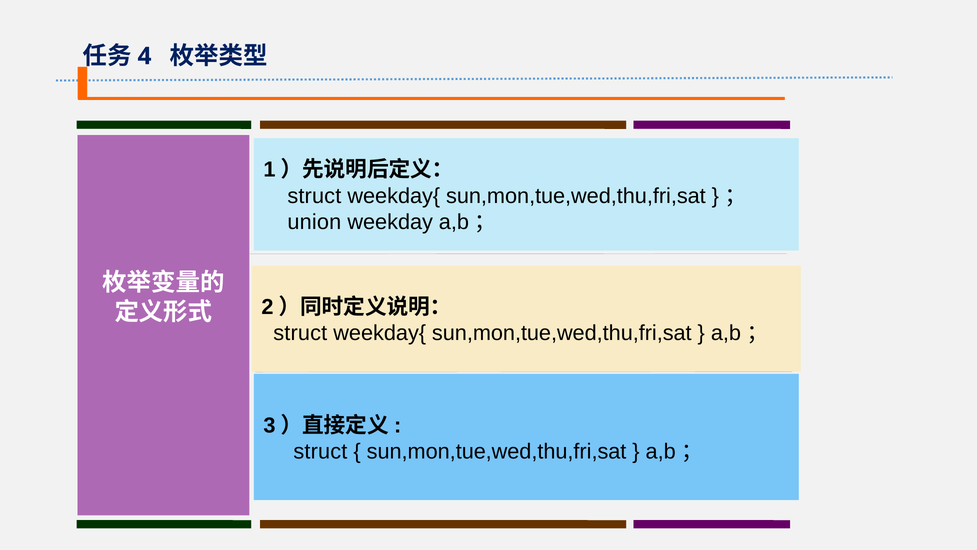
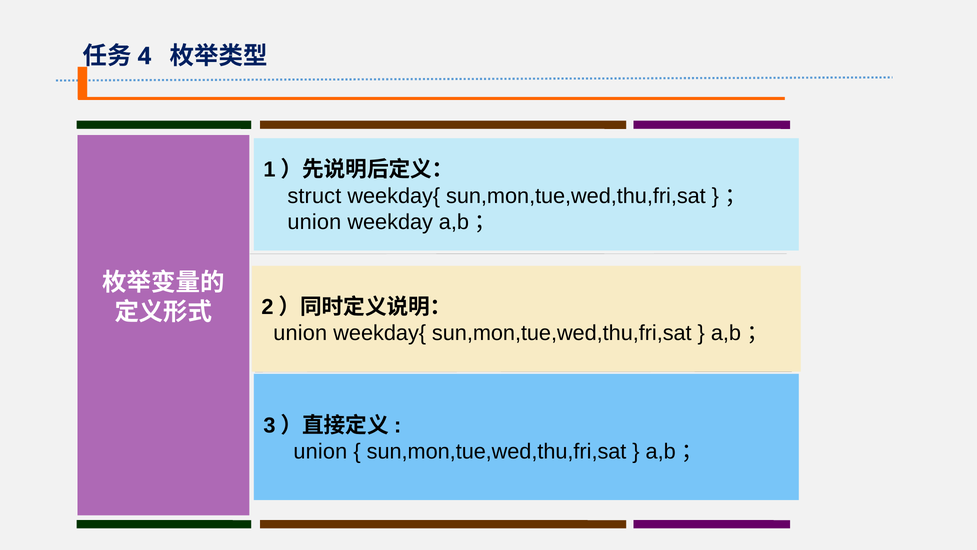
struct: struct -> union (300, 333)
struct: struct -> union (320, 451)
